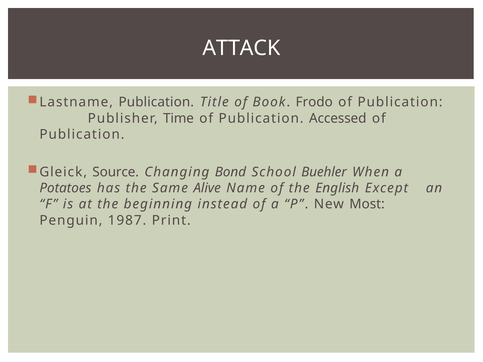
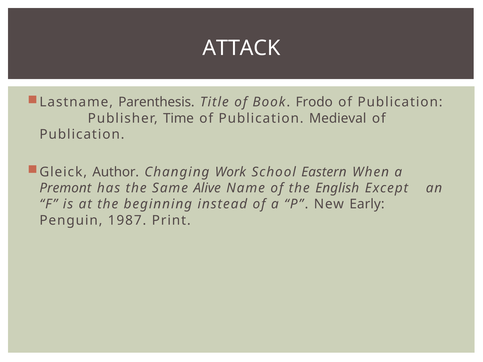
Lastname Publication: Publication -> Parenthesis (156, 102)
Accessed: Accessed -> Medieval (338, 118)
Source: Source -> Author (116, 172)
Bond: Bond -> Work (230, 172)
Buehler: Buehler -> Eastern (324, 172)
Potatoes: Potatoes -> Premont (65, 188)
Most: Most -> Early (367, 204)
